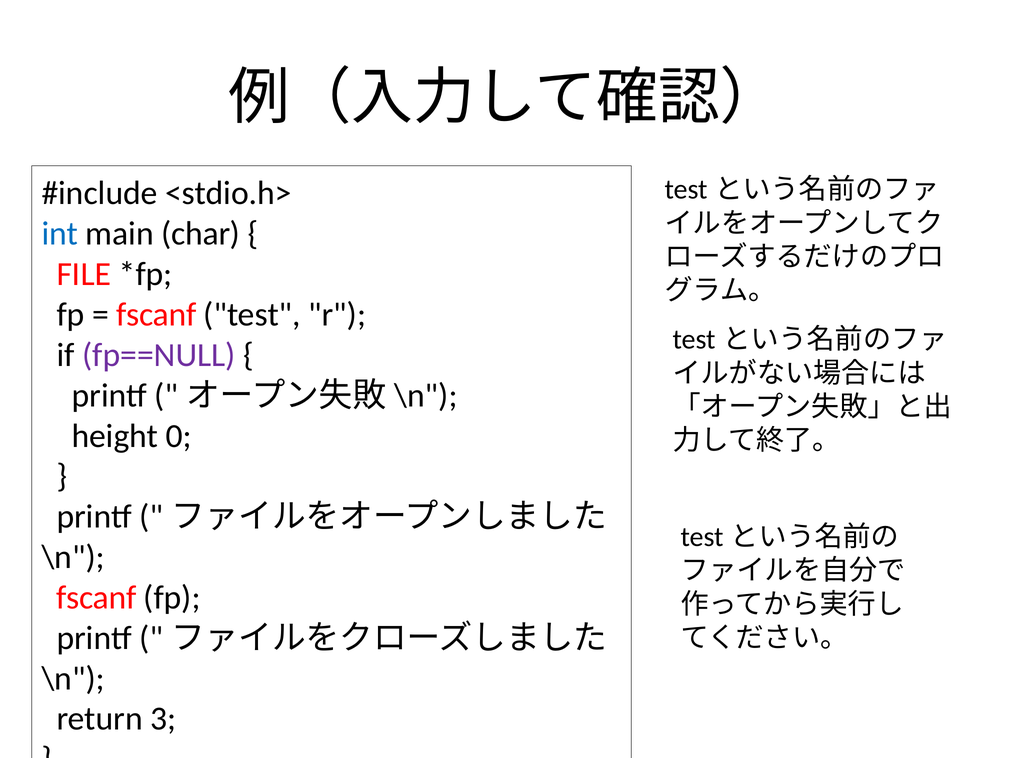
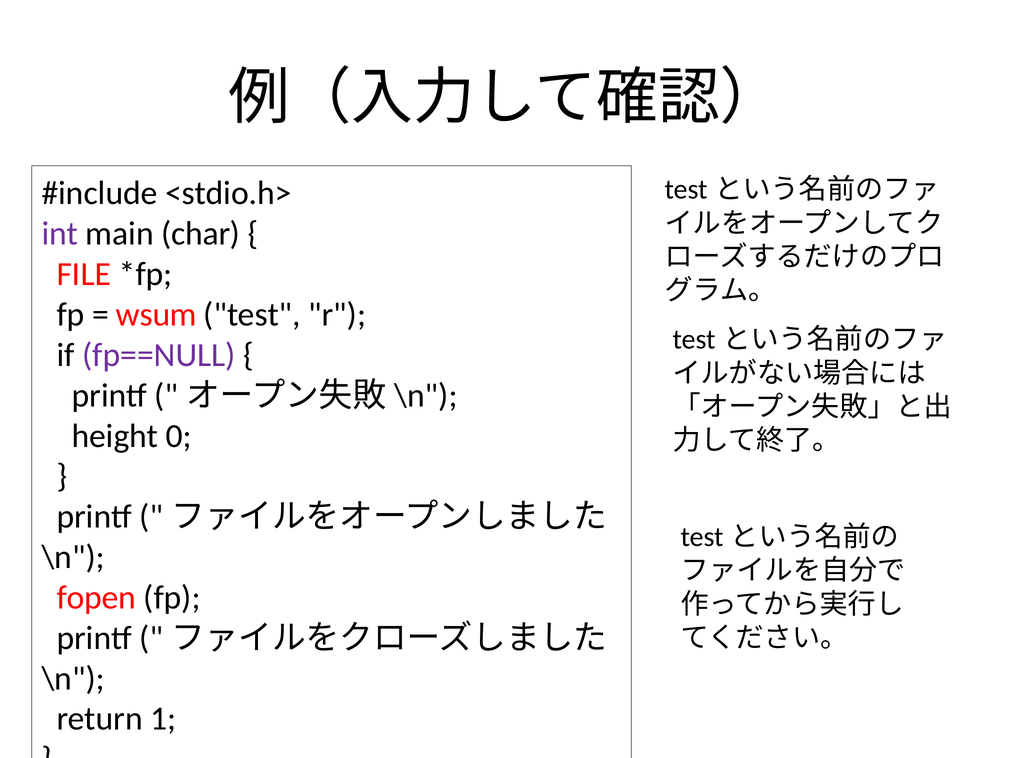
int colour: blue -> purple (60, 234)
fscanf: fscanf -> wsum (156, 314)
fscanf: fscanf -> fopen (96, 597)
3: 3 -> 1 (163, 718)
